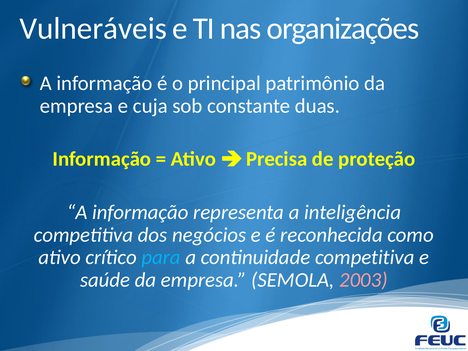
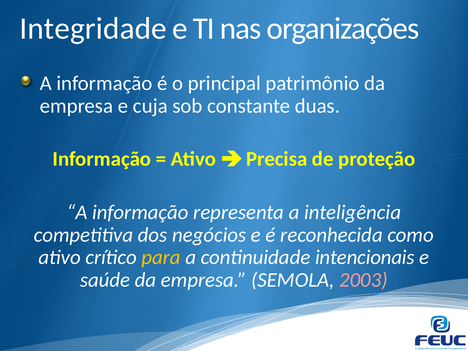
Vulneráveis: Vulneráveis -> Integridade (93, 28)
para colour: light blue -> yellow (161, 257)
continuidade competitiva: competitiva -> intencionais (365, 257)
